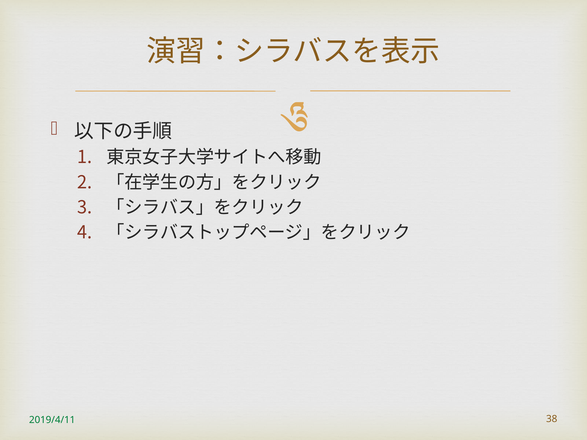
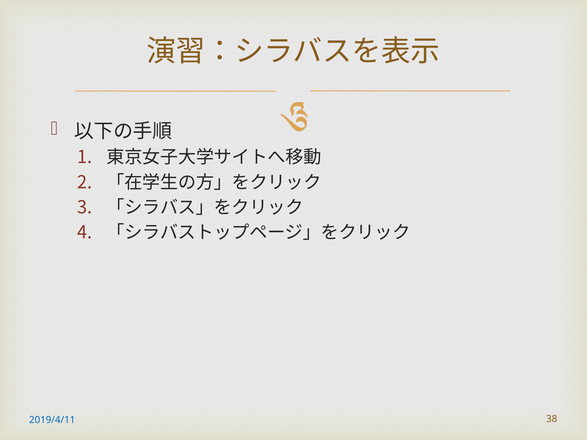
2019/4/11 colour: green -> blue (52, 420)
